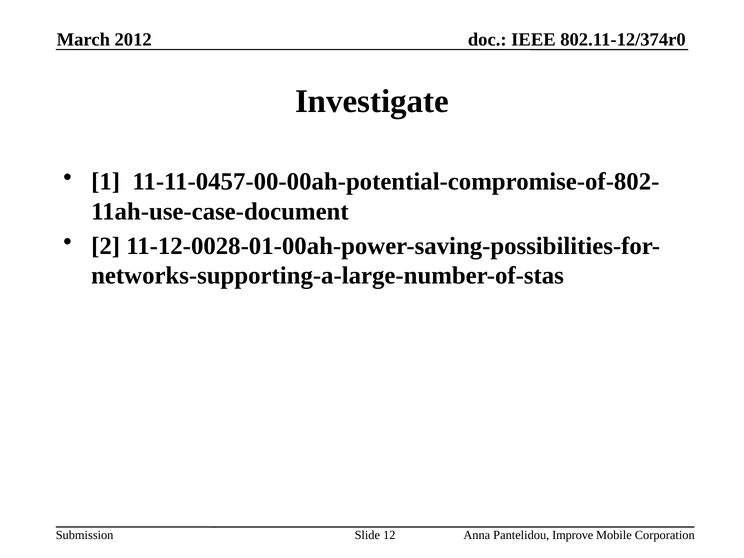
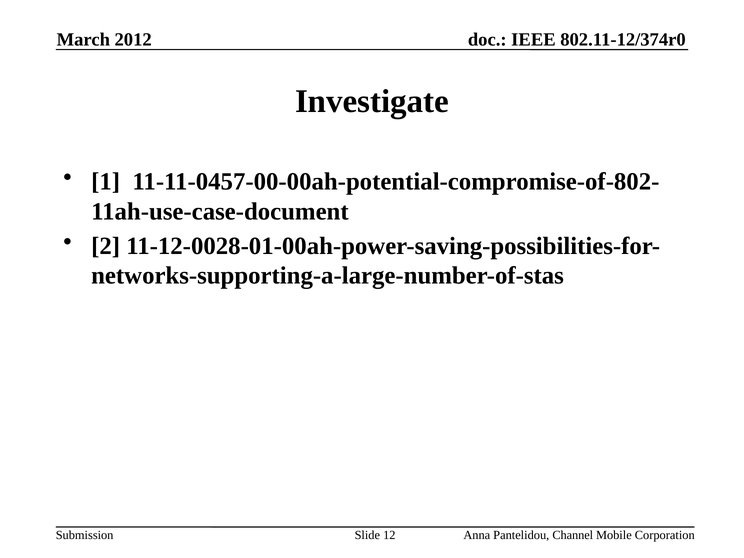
Improve: Improve -> Channel (573, 535)
